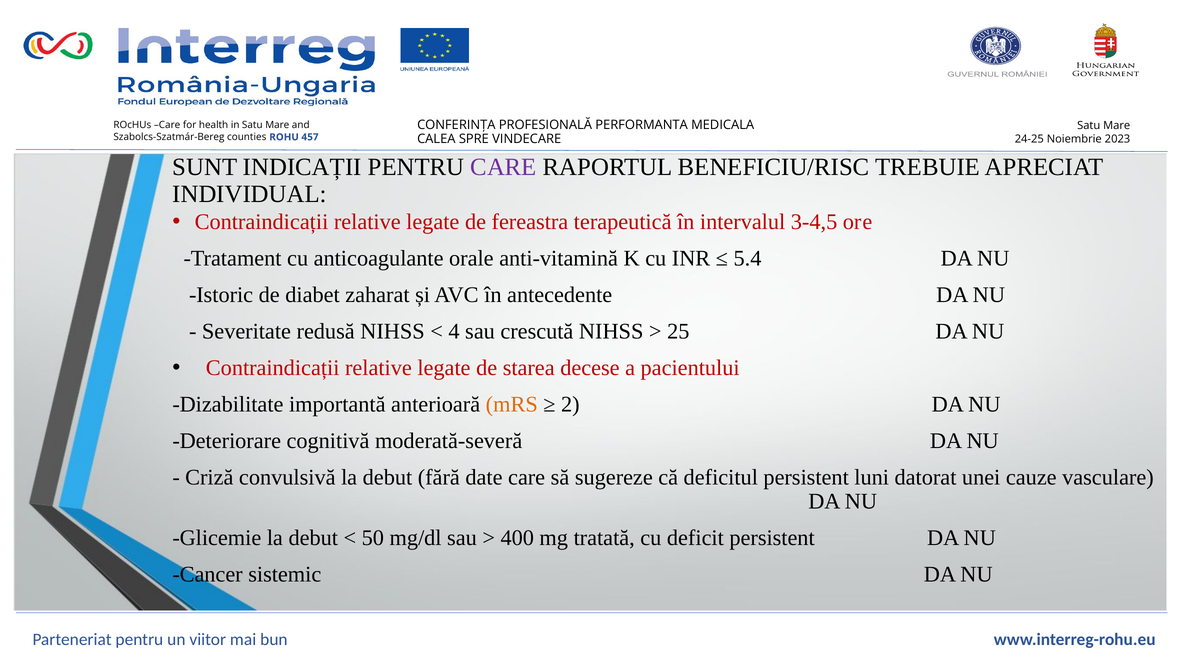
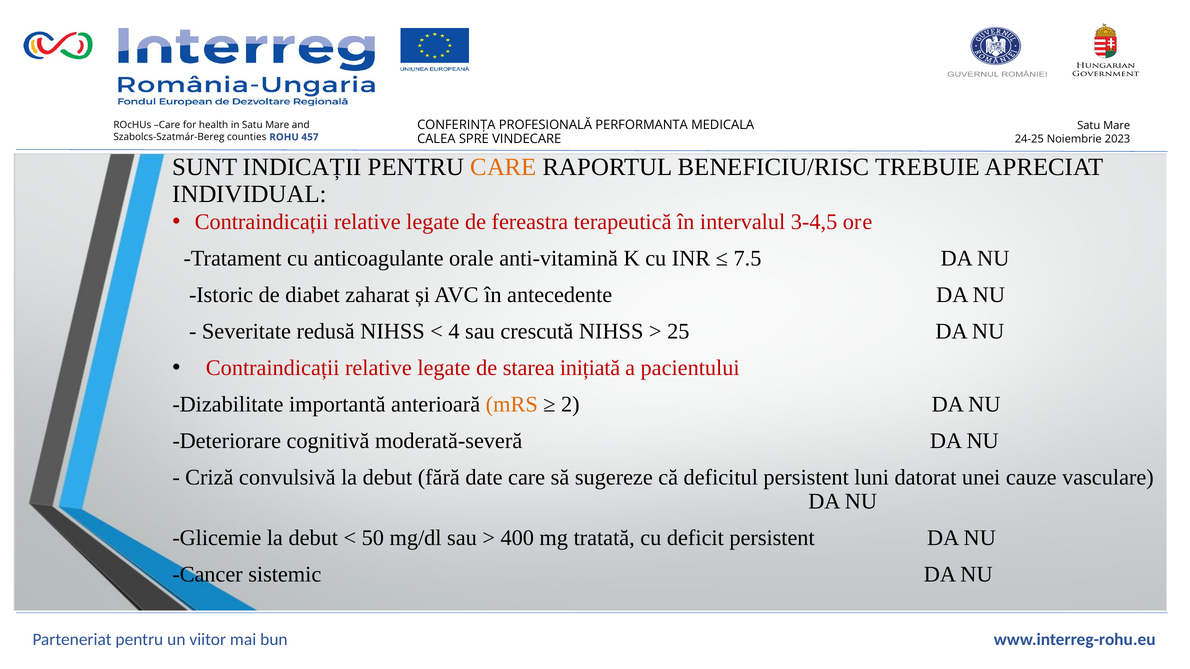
CARE colour: purple -> orange (504, 167)
5.4: 5.4 -> 7.5 (748, 259)
decese: decese -> inițiată (590, 368)
